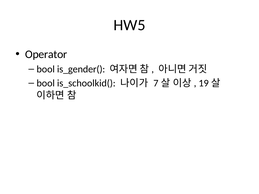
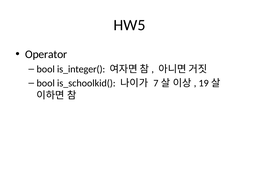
is_gender(: is_gender( -> is_integer( (81, 69)
